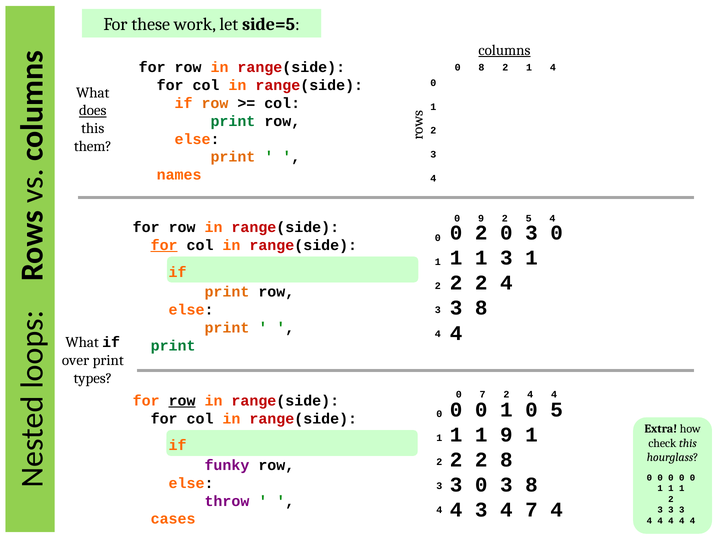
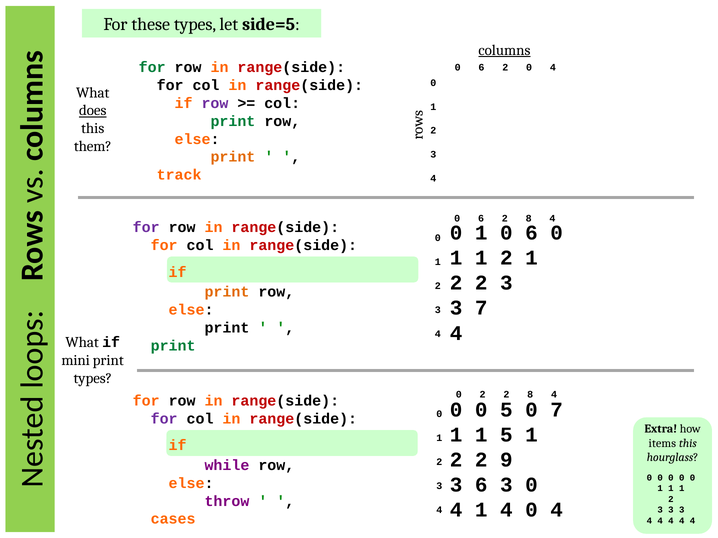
these work: work -> types (195, 24)
for colour: black -> green (152, 67)
8: 8 -> 6 (481, 68)
2 1: 1 -> 0 (529, 68)
row colour: orange -> purple (215, 103)
names: names -> track (179, 175)
9: 9 -> 6 (481, 219)
5: 5 -> 8 (529, 219)
for colour: black -> purple (146, 228)
2: 2 -> 1 (481, 233)
3: 3 -> 6 (531, 233)
for underline: present -> none (164, 245)
3: 3 -> 2 (506, 258)
2 2 4: 4 -> 3 (506, 283)
8: 8 -> 7 (481, 308)
print colour: orange -> black (227, 328)
over: over -> mini (76, 361)
0 7: 7 -> 2 (483, 395)
4: 4 -> 8 (530, 395)
row underline: present -> none (182, 401)
1: 1 -> 5 (506, 410)
0 5: 5 -> 7 (557, 410)
for colour: black -> purple (164, 419)
1 9: 9 -> 5 (506, 435)
check: check -> items (662, 444)
2 8: 8 -> 9 (506, 460)
funky: funky -> while (227, 466)
0: 0 -> 6 (481, 485)
8: 8 -> 0 (531, 485)
3: 3 -> 1 (481, 511)
7: 7 -> 0 (531, 511)
